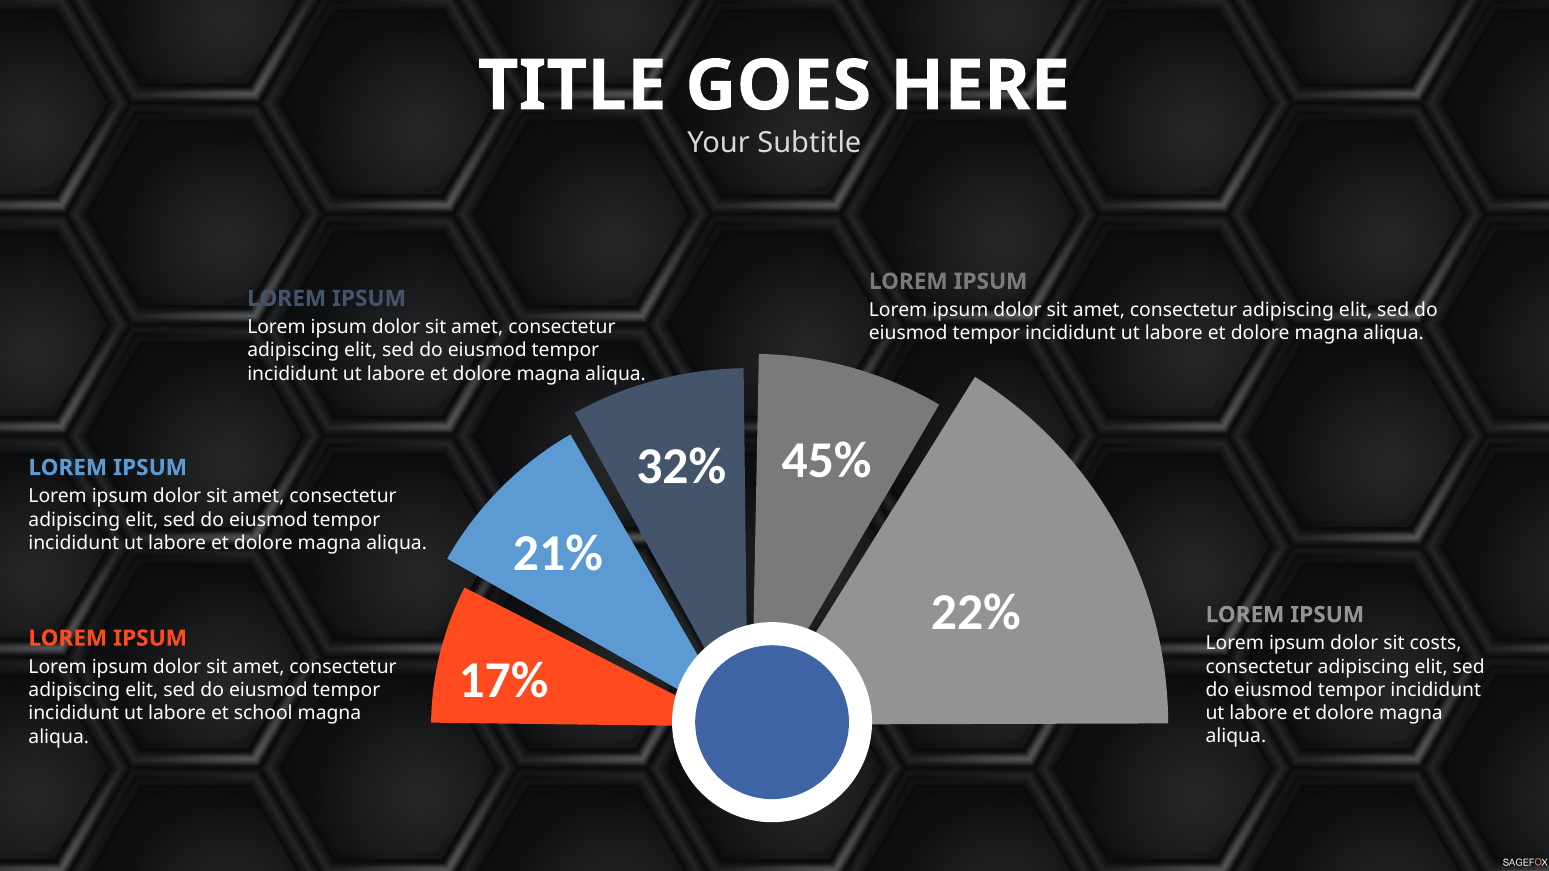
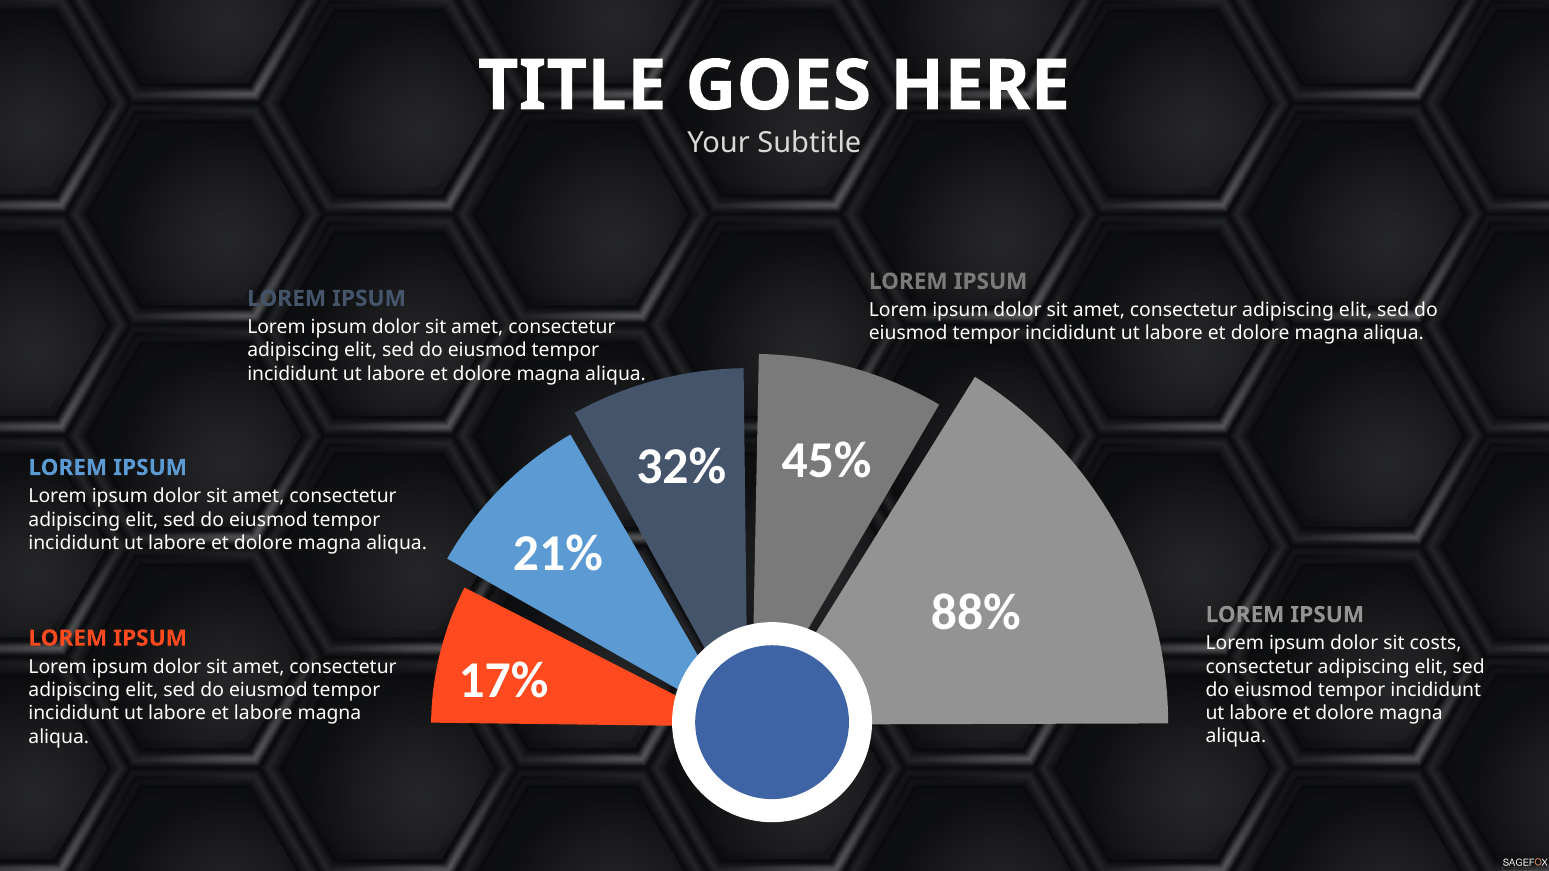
22%: 22% -> 88% (976, 613)
et school: school -> labore (263, 714)
